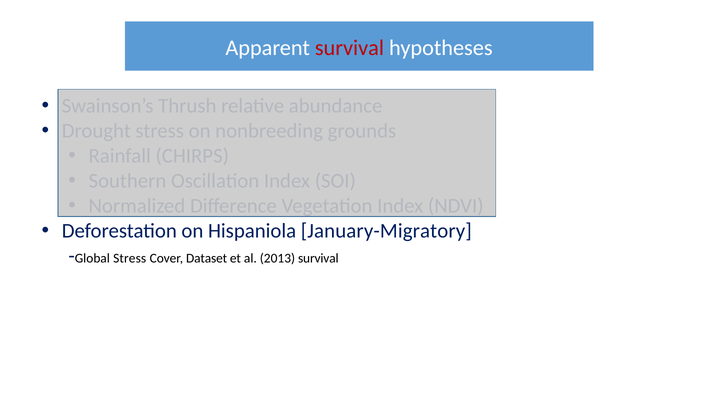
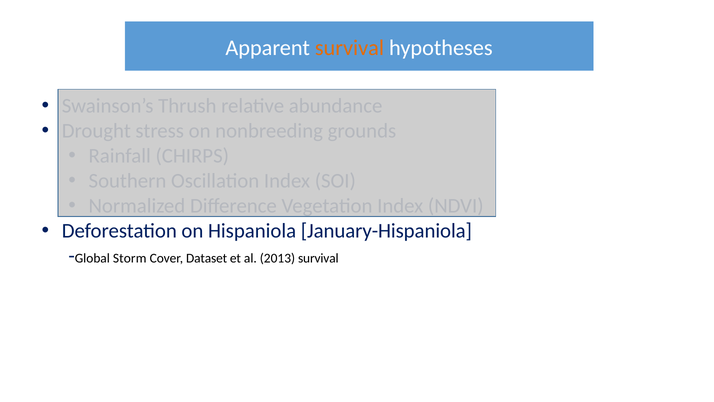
survival colour: red -> orange (349, 48)
January-Migratory: January-Migratory -> January-Hispaniola (386, 231)
Global Stress: Stress -> Storm (130, 258)
